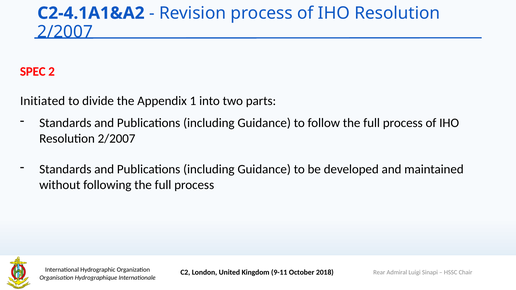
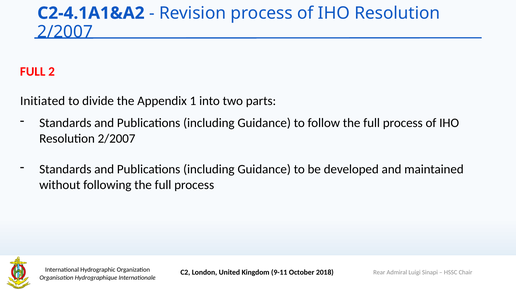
SPEC: SPEC -> FULL (33, 71)
